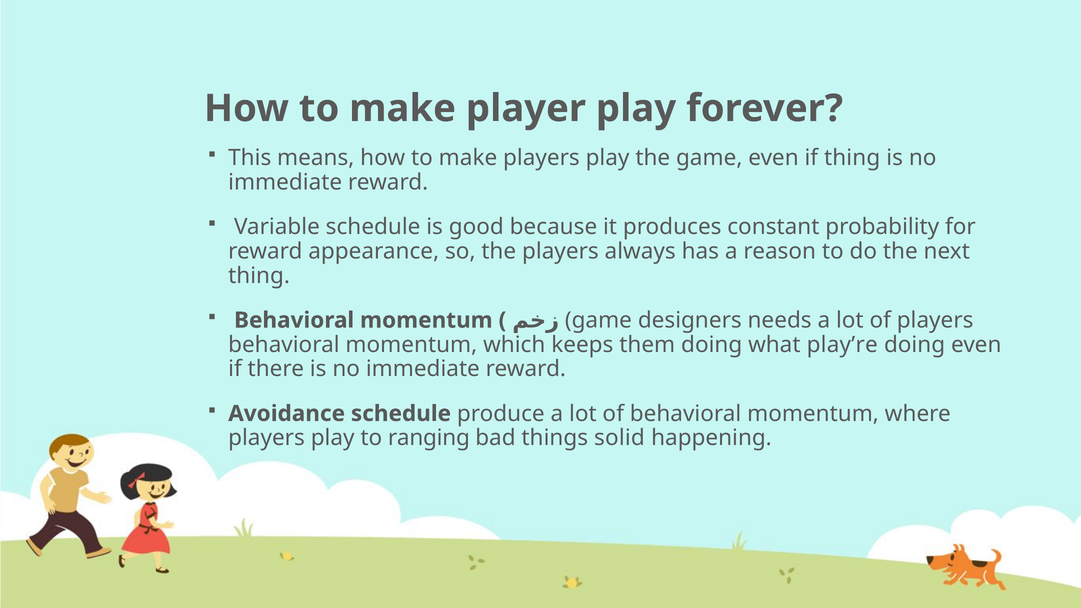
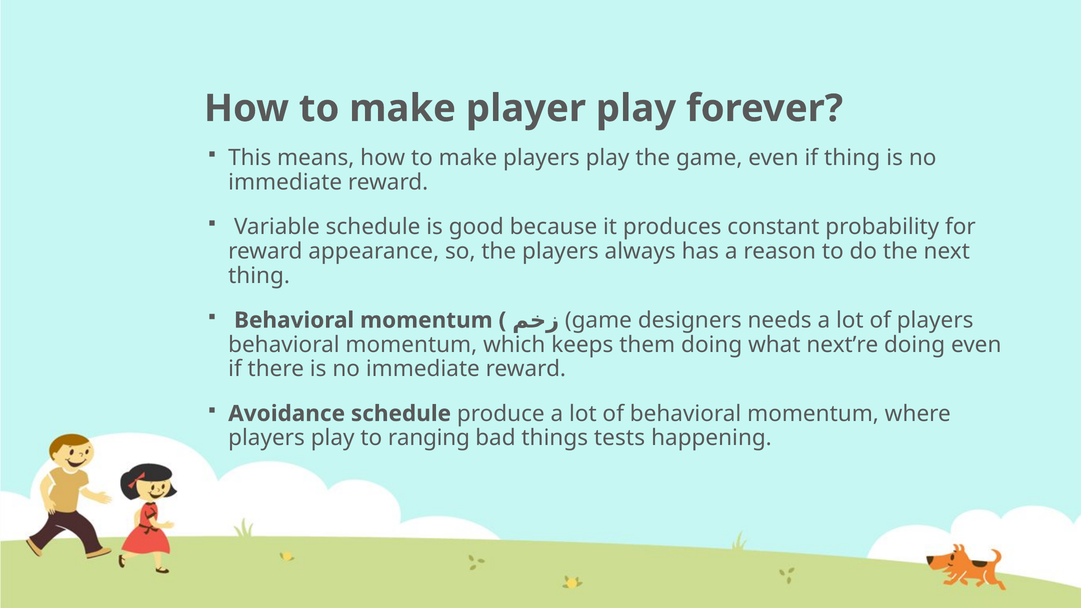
play’re: play’re -> next’re (842, 345)
solid: solid -> tests (619, 438)
